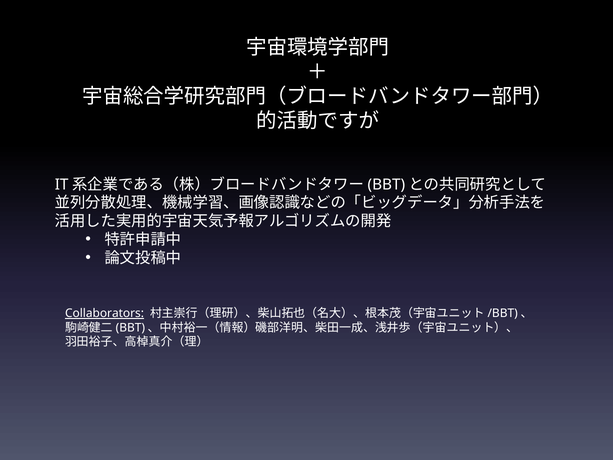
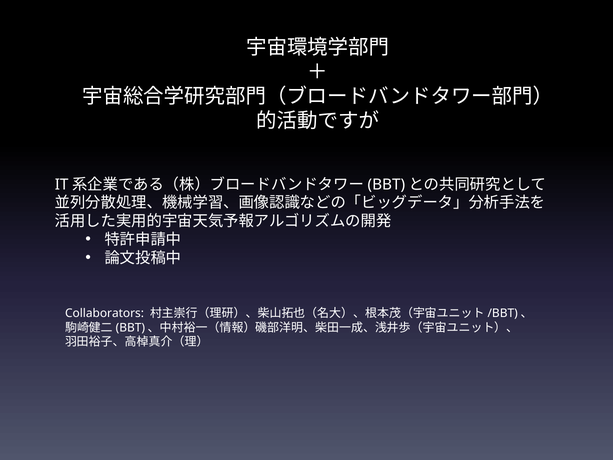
Collaborators underline: present -> none (105, 313)
